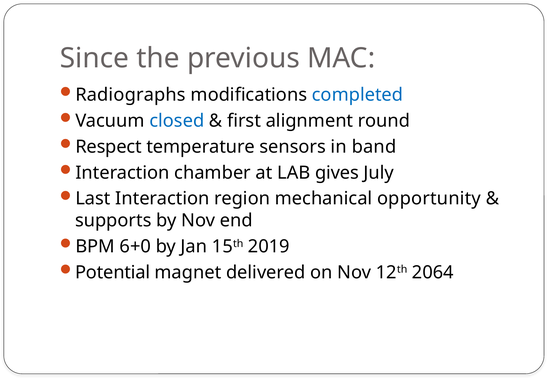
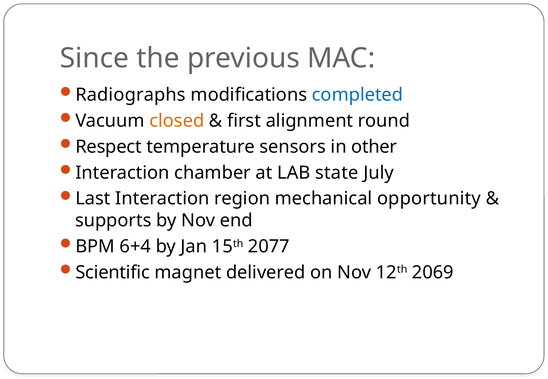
closed colour: blue -> orange (177, 121)
band: band -> other (374, 147)
gives: gives -> state (337, 173)
6+0: 6+0 -> 6+4 (135, 247)
2019: 2019 -> 2077 (269, 247)
Potential: Potential -> Scientific (113, 273)
2064: 2064 -> 2069 (433, 273)
